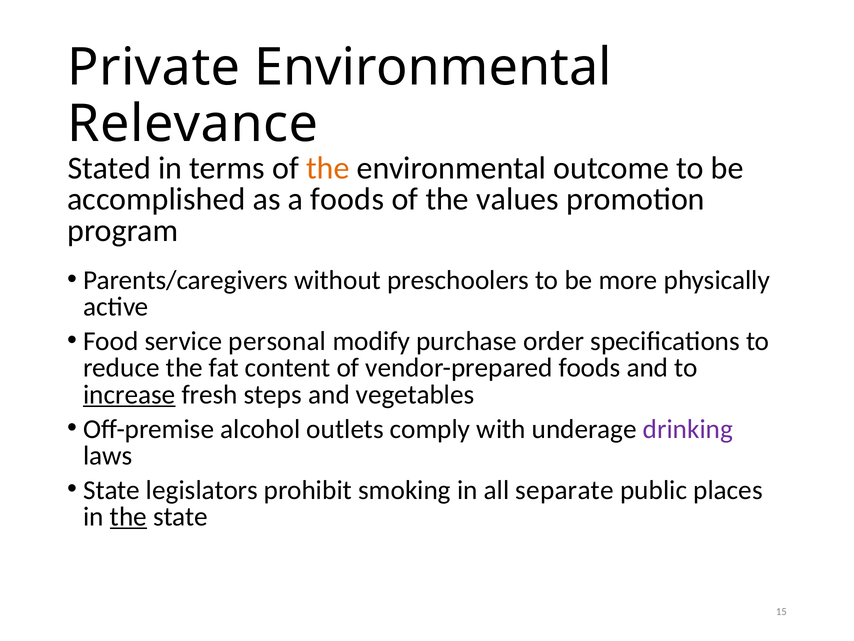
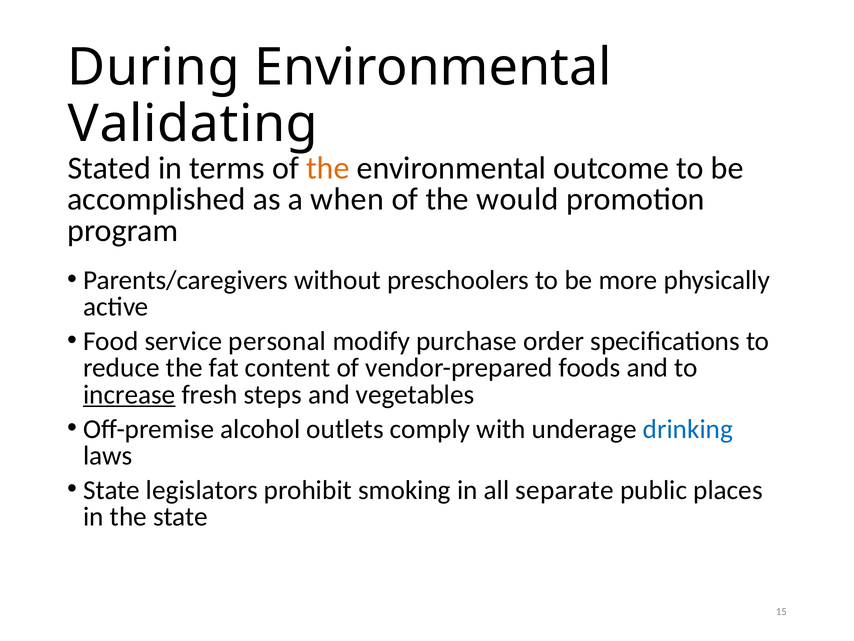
Private: Private -> During (154, 67)
Relevance: Relevance -> Validating (193, 124)
a foods: foods -> when (347, 199)
values: values -> would (517, 199)
drinking colour: purple -> blue (688, 429)
the underline: present -> none (128, 516)
